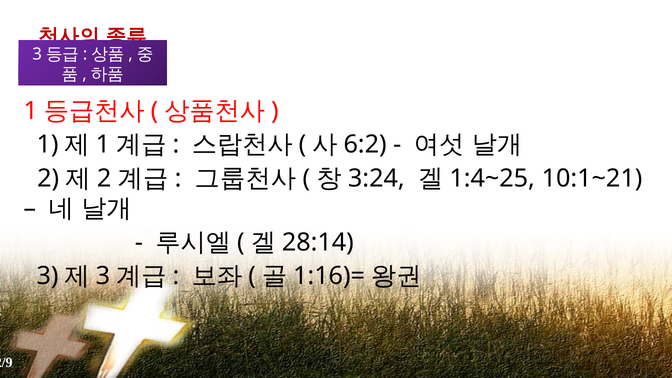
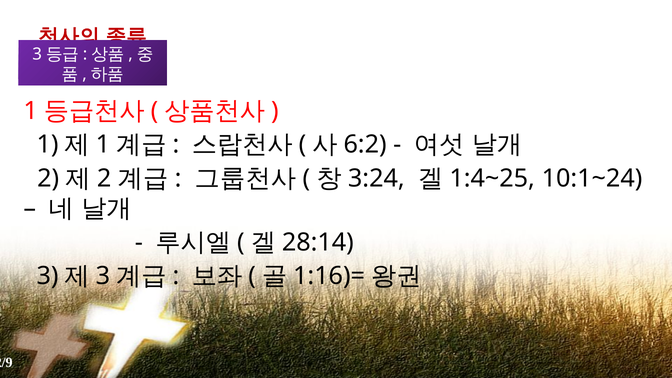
10:1~21: 10:1~21 -> 10:1~24 (592, 178)
